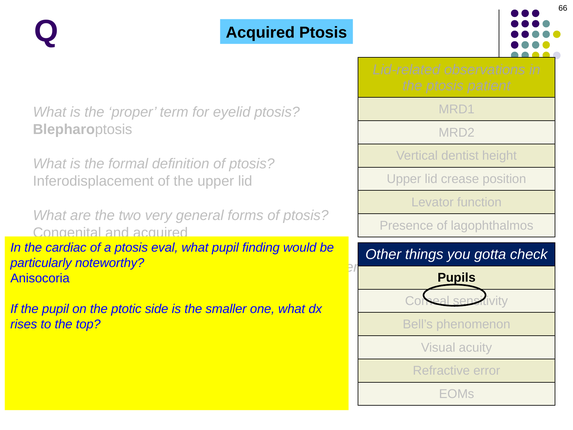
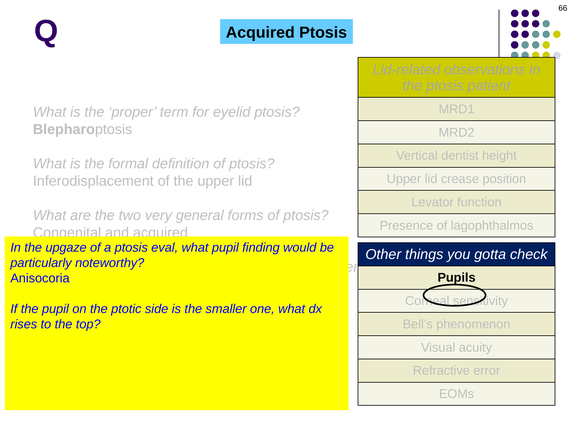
cardiac: cardiac -> upgaze (66, 248)
